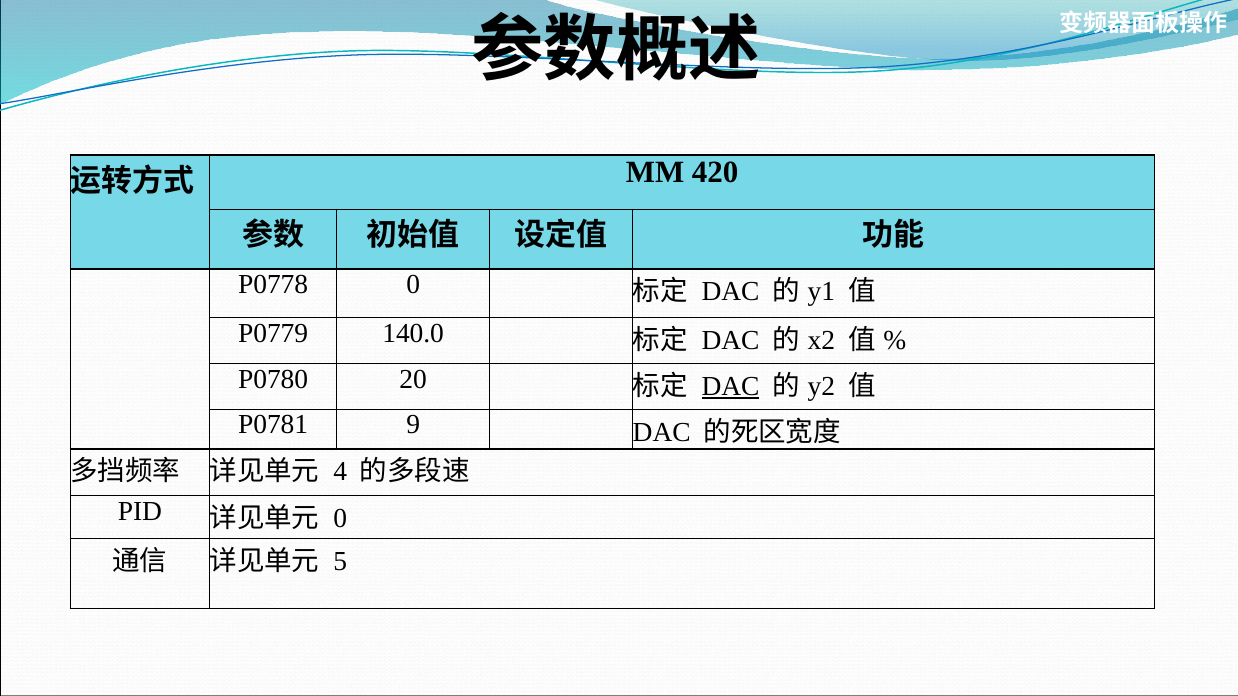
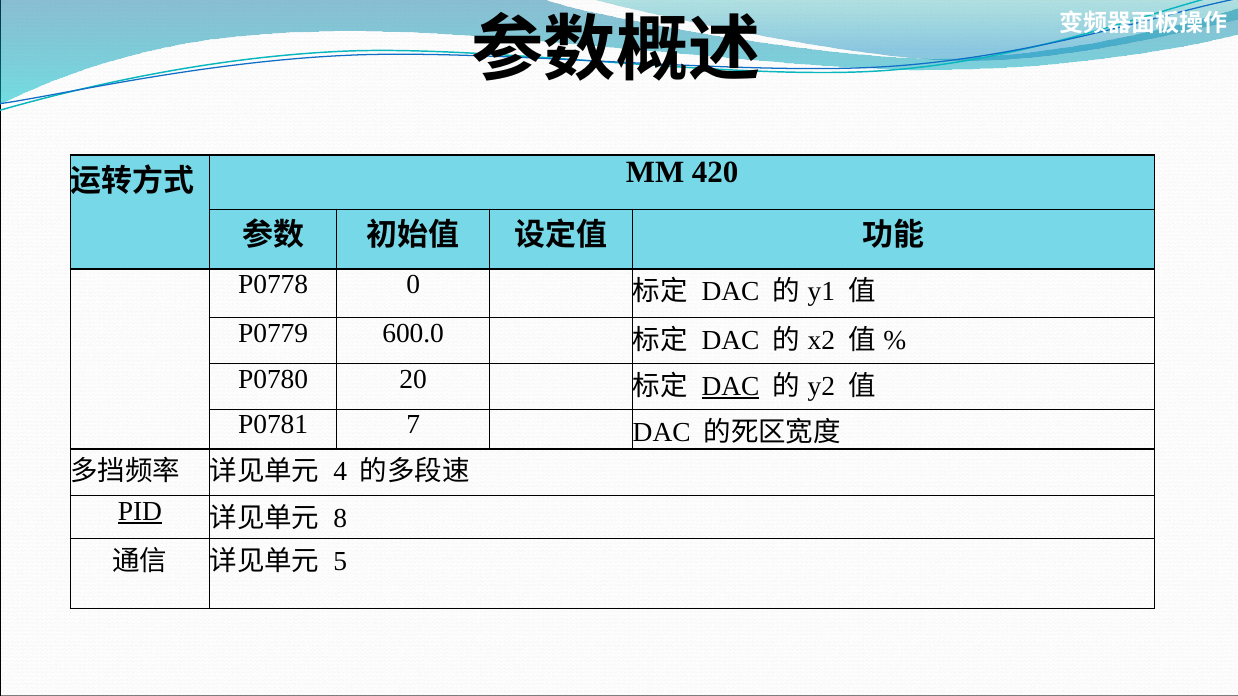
140.0: 140.0 -> 600.0 (413, 333)
9: 9 -> 7 (413, 425)
PID underline: none -> present (140, 511)
0: 0 -> 8 (340, 518)
